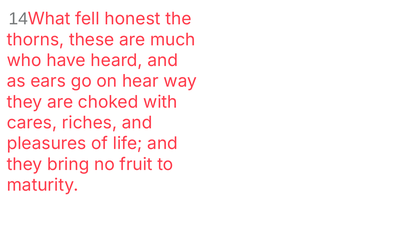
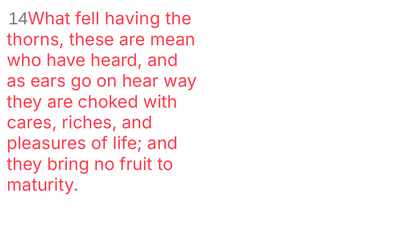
honest: honest -> having (132, 19)
much: much -> mean (173, 40)
